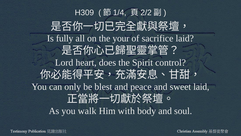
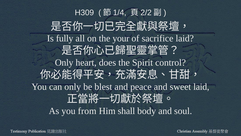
Lord: Lord -> Only (64, 62)
walk: walk -> from (87, 111)
with: with -> shall (126, 111)
